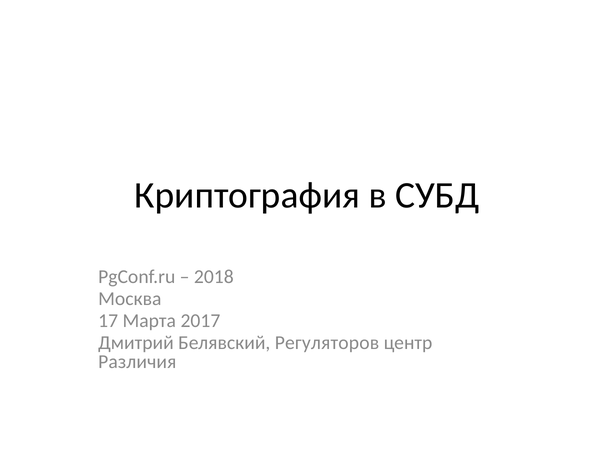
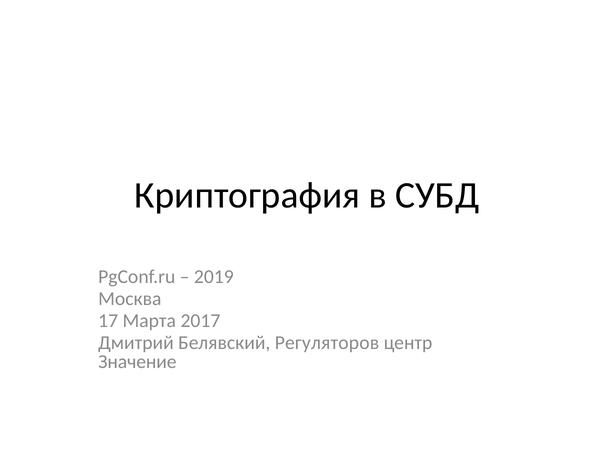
2018: 2018 -> 2019 (214, 276)
Различия: Различия -> Значение (137, 361)
